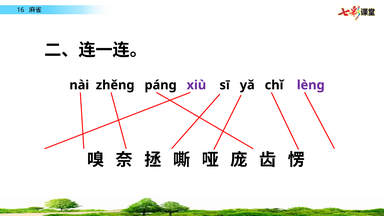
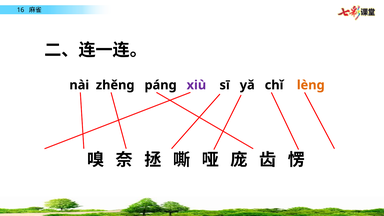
lèng colour: purple -> orange (311, 85)
